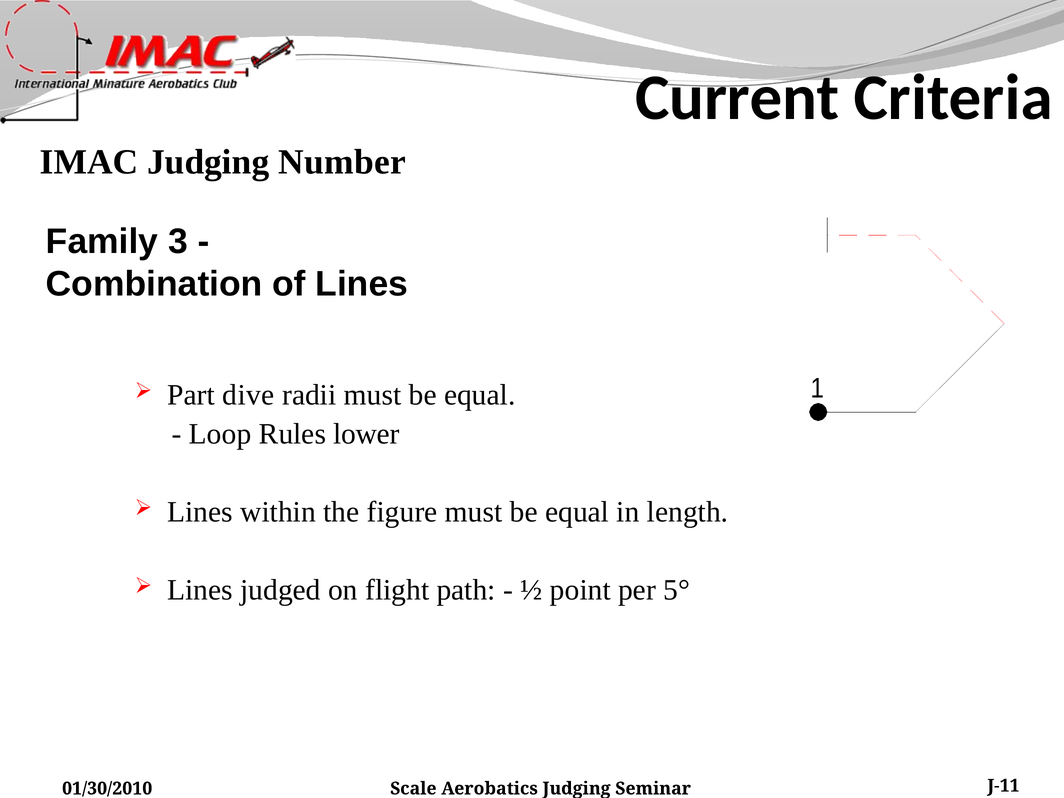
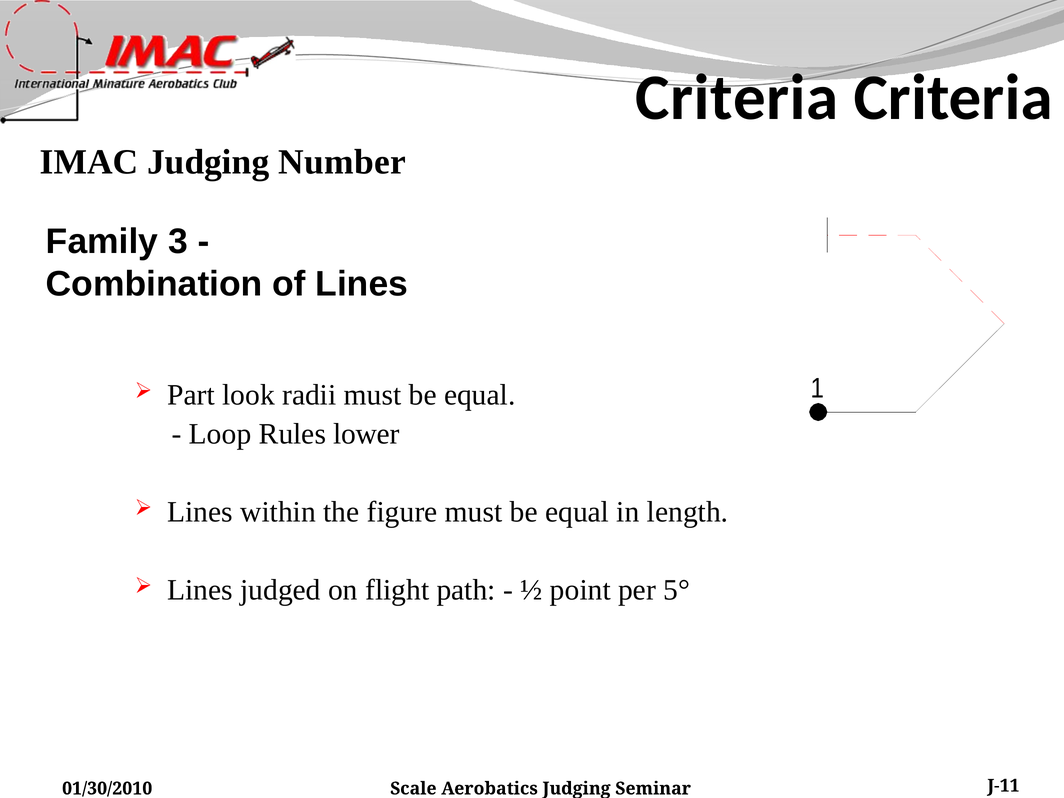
Current: Current -> Criteria (737, 98)
dive: dive -> look (248, 395)
